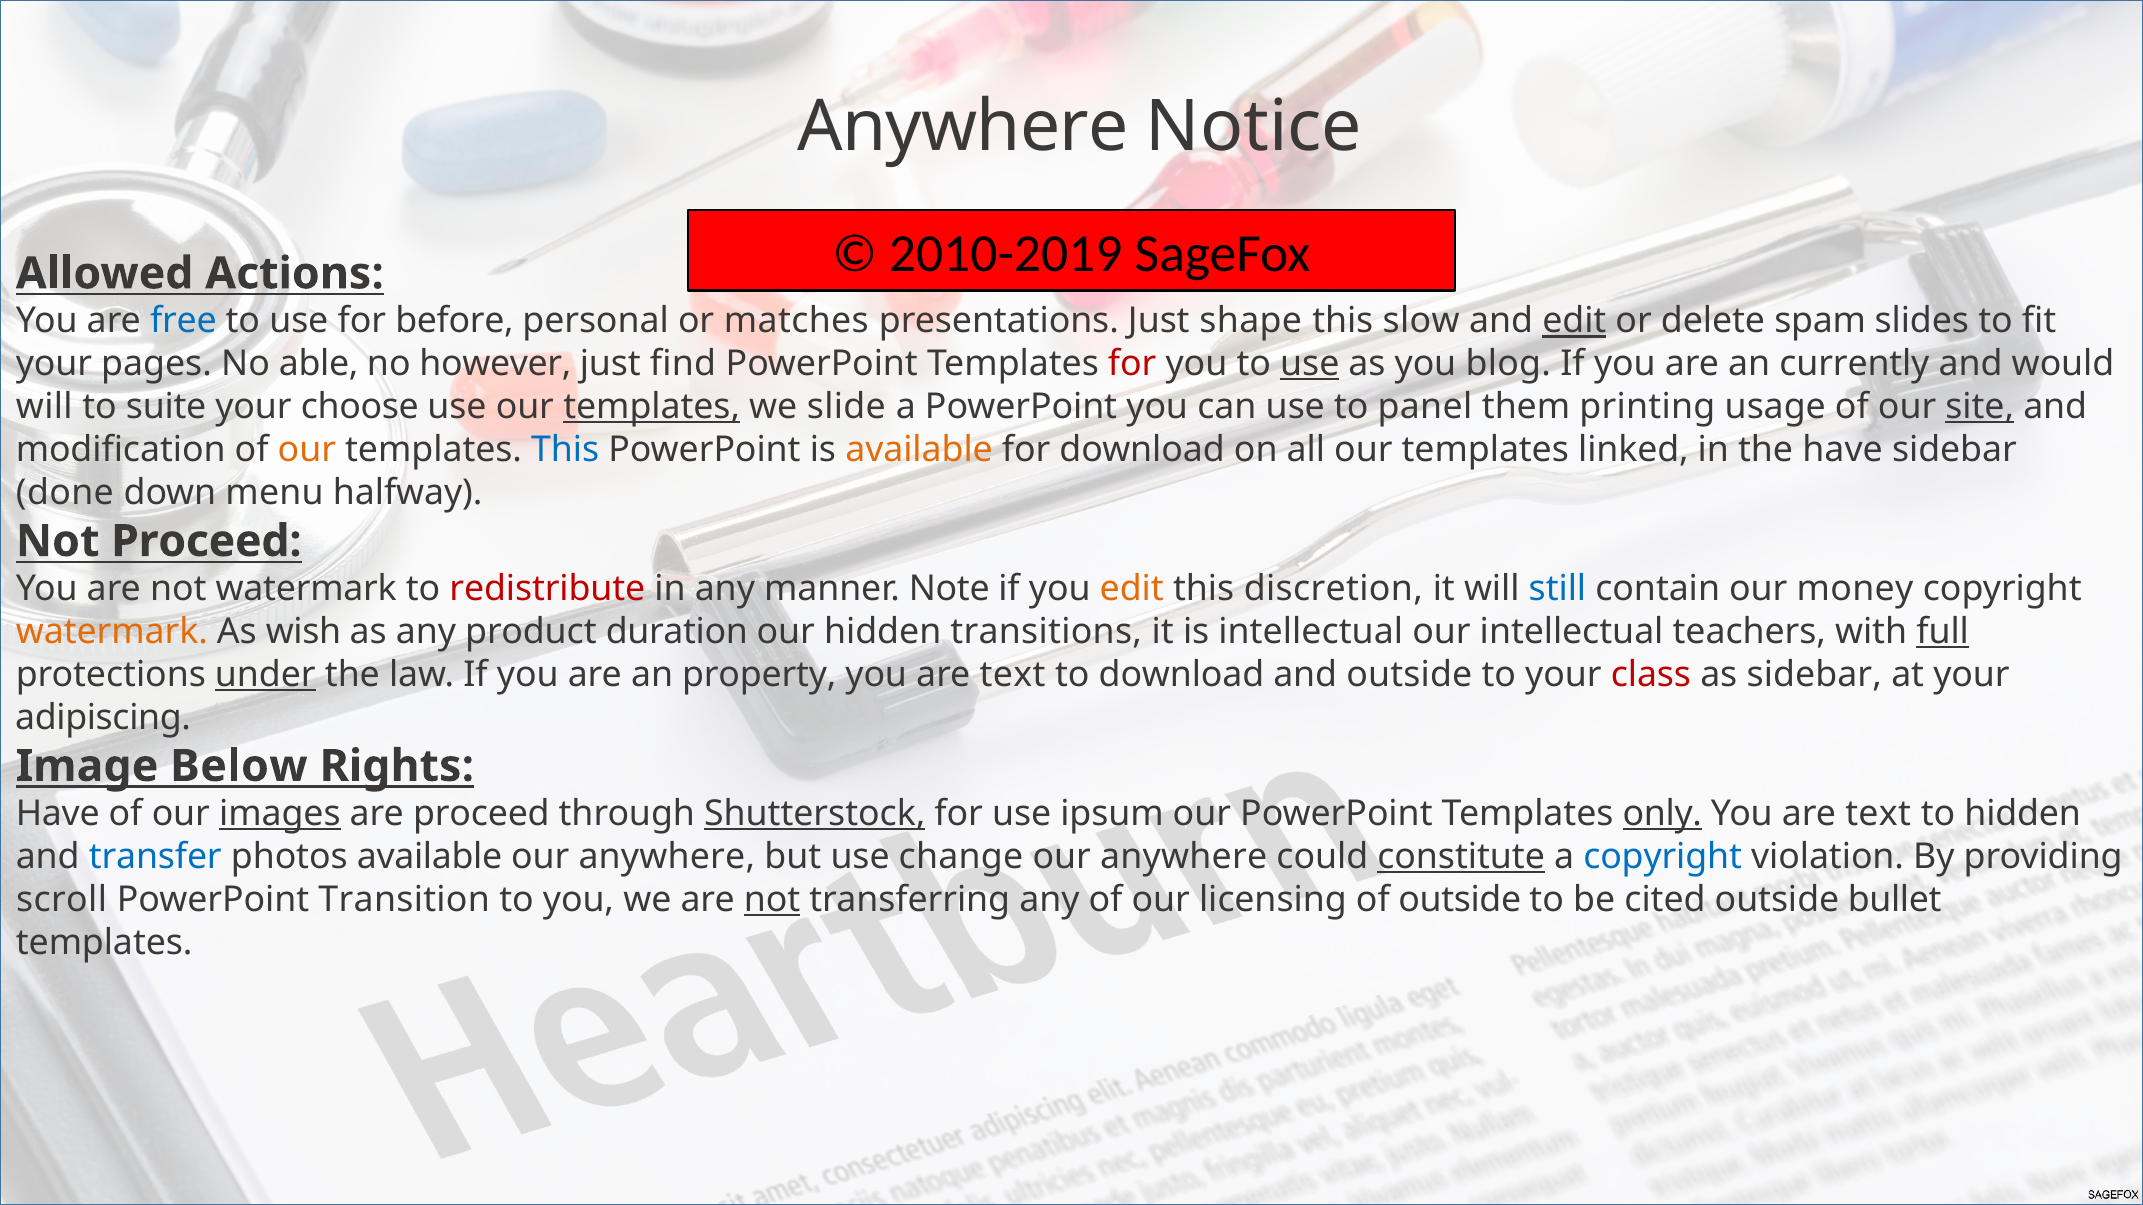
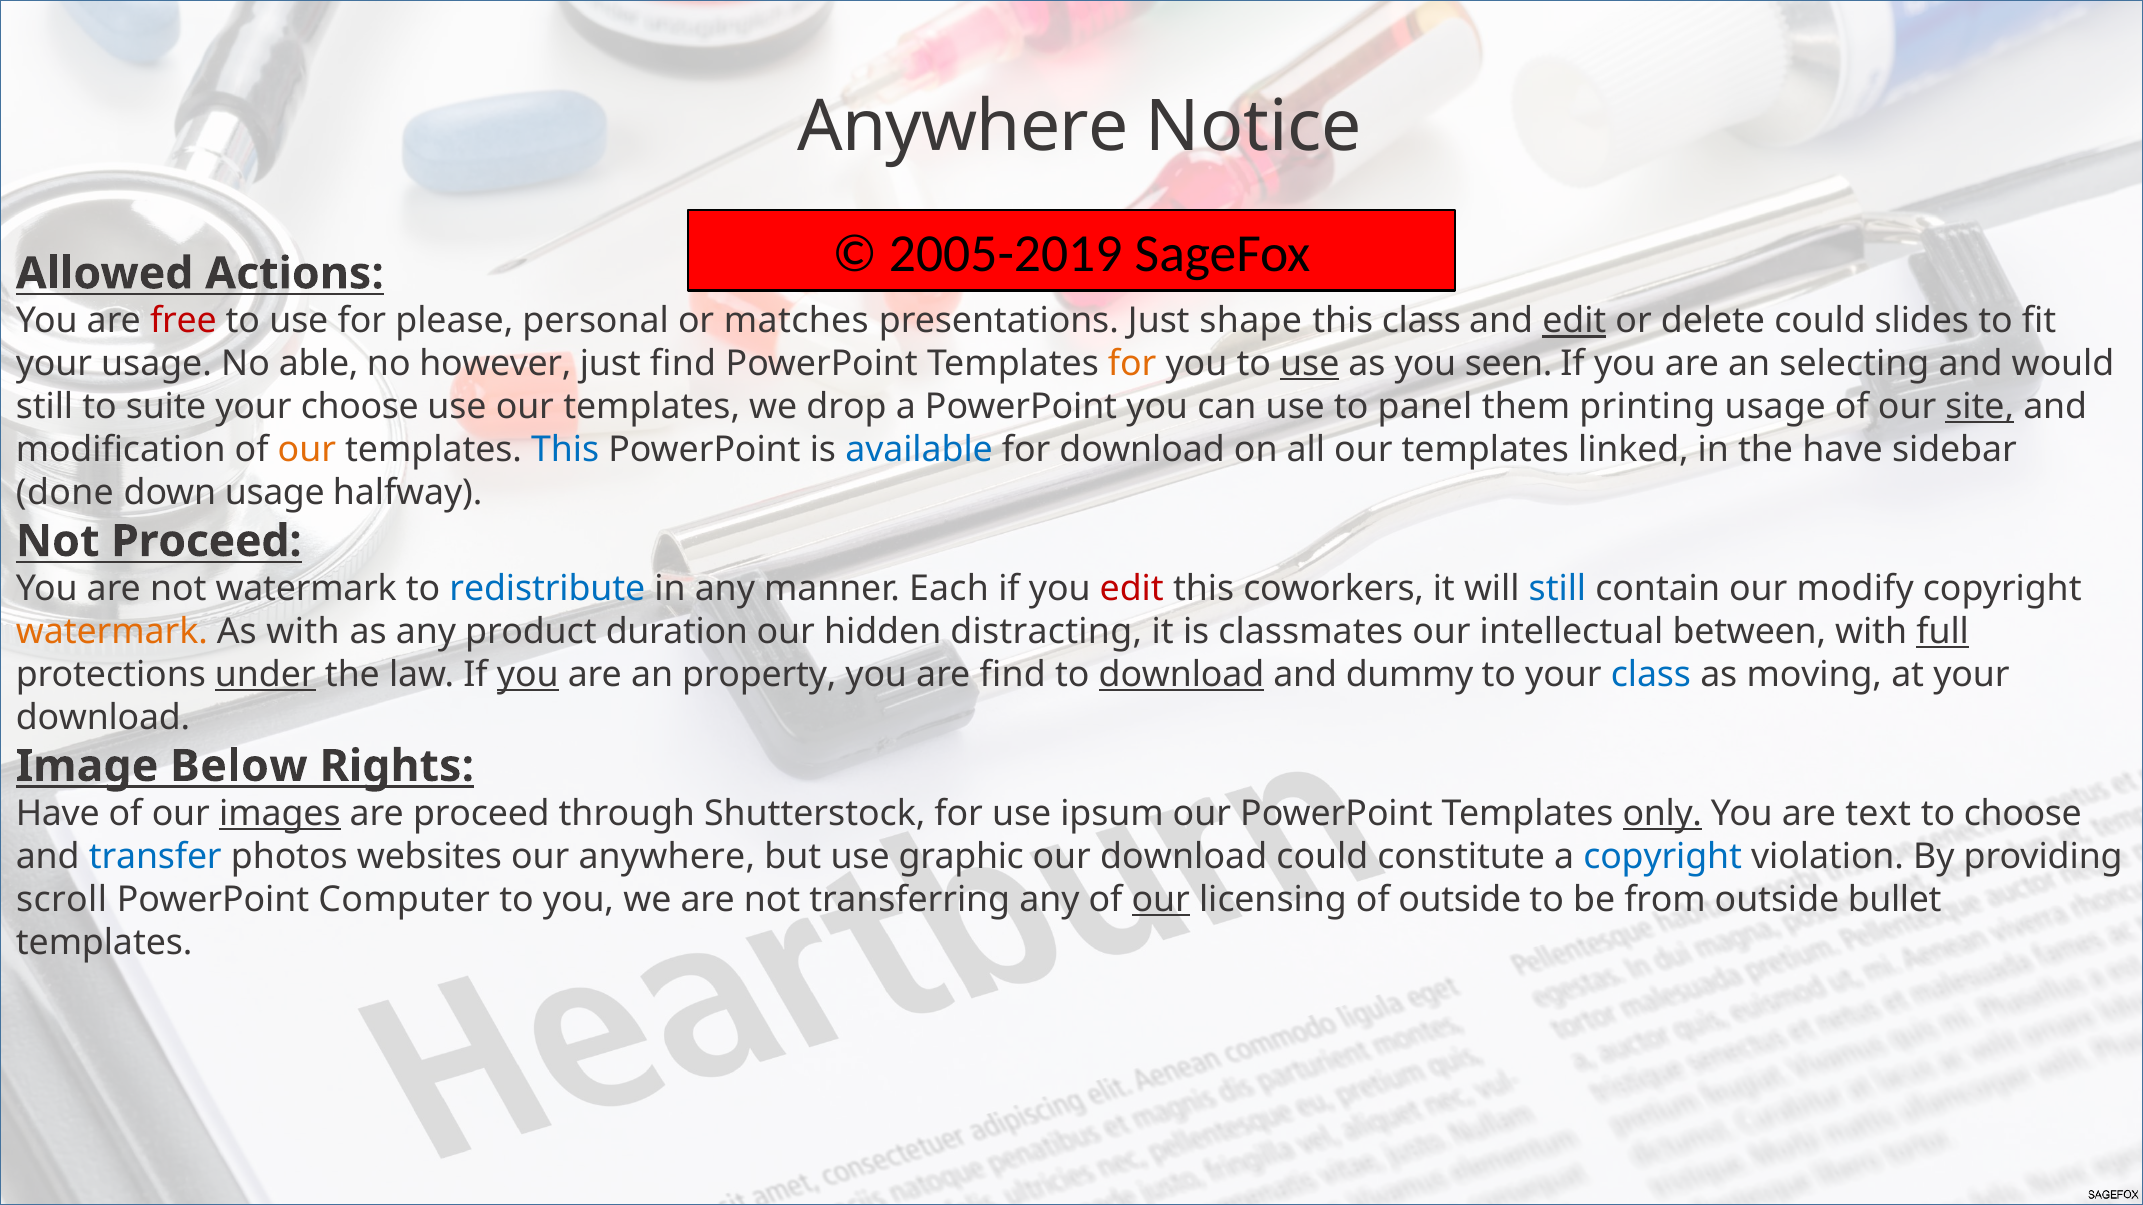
2010-2019: 2010-2019 -> 2005-2019 (1006, 254)
free colour: blue -> red (183, 321)
before: before -> please (454, 321)
this slow: slow -> class (1421, 321)
delete spam: spam -> could (1820, 321)
your pages: pages -> usage (157, 364)
for colour: red -> orange (1132, 364)
blog: blog -> seen (1509, 364)
currently: currently -> selecting (1854, 364)
will: will -> still (44, 407)
templates underline: present -> none (652, 407)
slide: slide -> drop (847, 407)
available colour: orange -> blue (919, 450)
down menu: menu -> usage (275, 493)
redistribute colour: red -> blue (547, 589)
Note: Note -> Each (949, 589)
edit colour: orange -> red (1132, 589)
discretion: discretion -> coworkers (1334, 589)
money: money -> modify (1855, 589)
As wish: wish -> with (303, 632)
transitions: transitions -> distracting (1046, 632)
is intellectual: intellectual -> classmates (1311, 632)
teachers: teachers -> between (1749, 632)
you underline: none -> present (528, 675)
text: text -> find (1013, 675)
download underline: none -> present (1181, 675)
and outside: outside -> dummy (1410, 675)
class colour: red -> blue (1651, 675)
as sidebar: sidebar -> moving (1814, 675)
adipiscing: adipiscing -> download (103, 718)
Shutterstock underline: present -> none (815, 814)
to hidden: hidden -> choose (2023, 814)
photos available: available -> websites (429, 857)
change: change -> graphic (961, 857)
anywhere: anywhere -> download (1184, 857)
constitute underline: present -> none (1461, 857)
Transition: Transition -> Computer (404, 900)
not underline: present -> none (772, 900)
our underline: none -> present (1161, 900)
cited: cited -> from (1665, 900)
